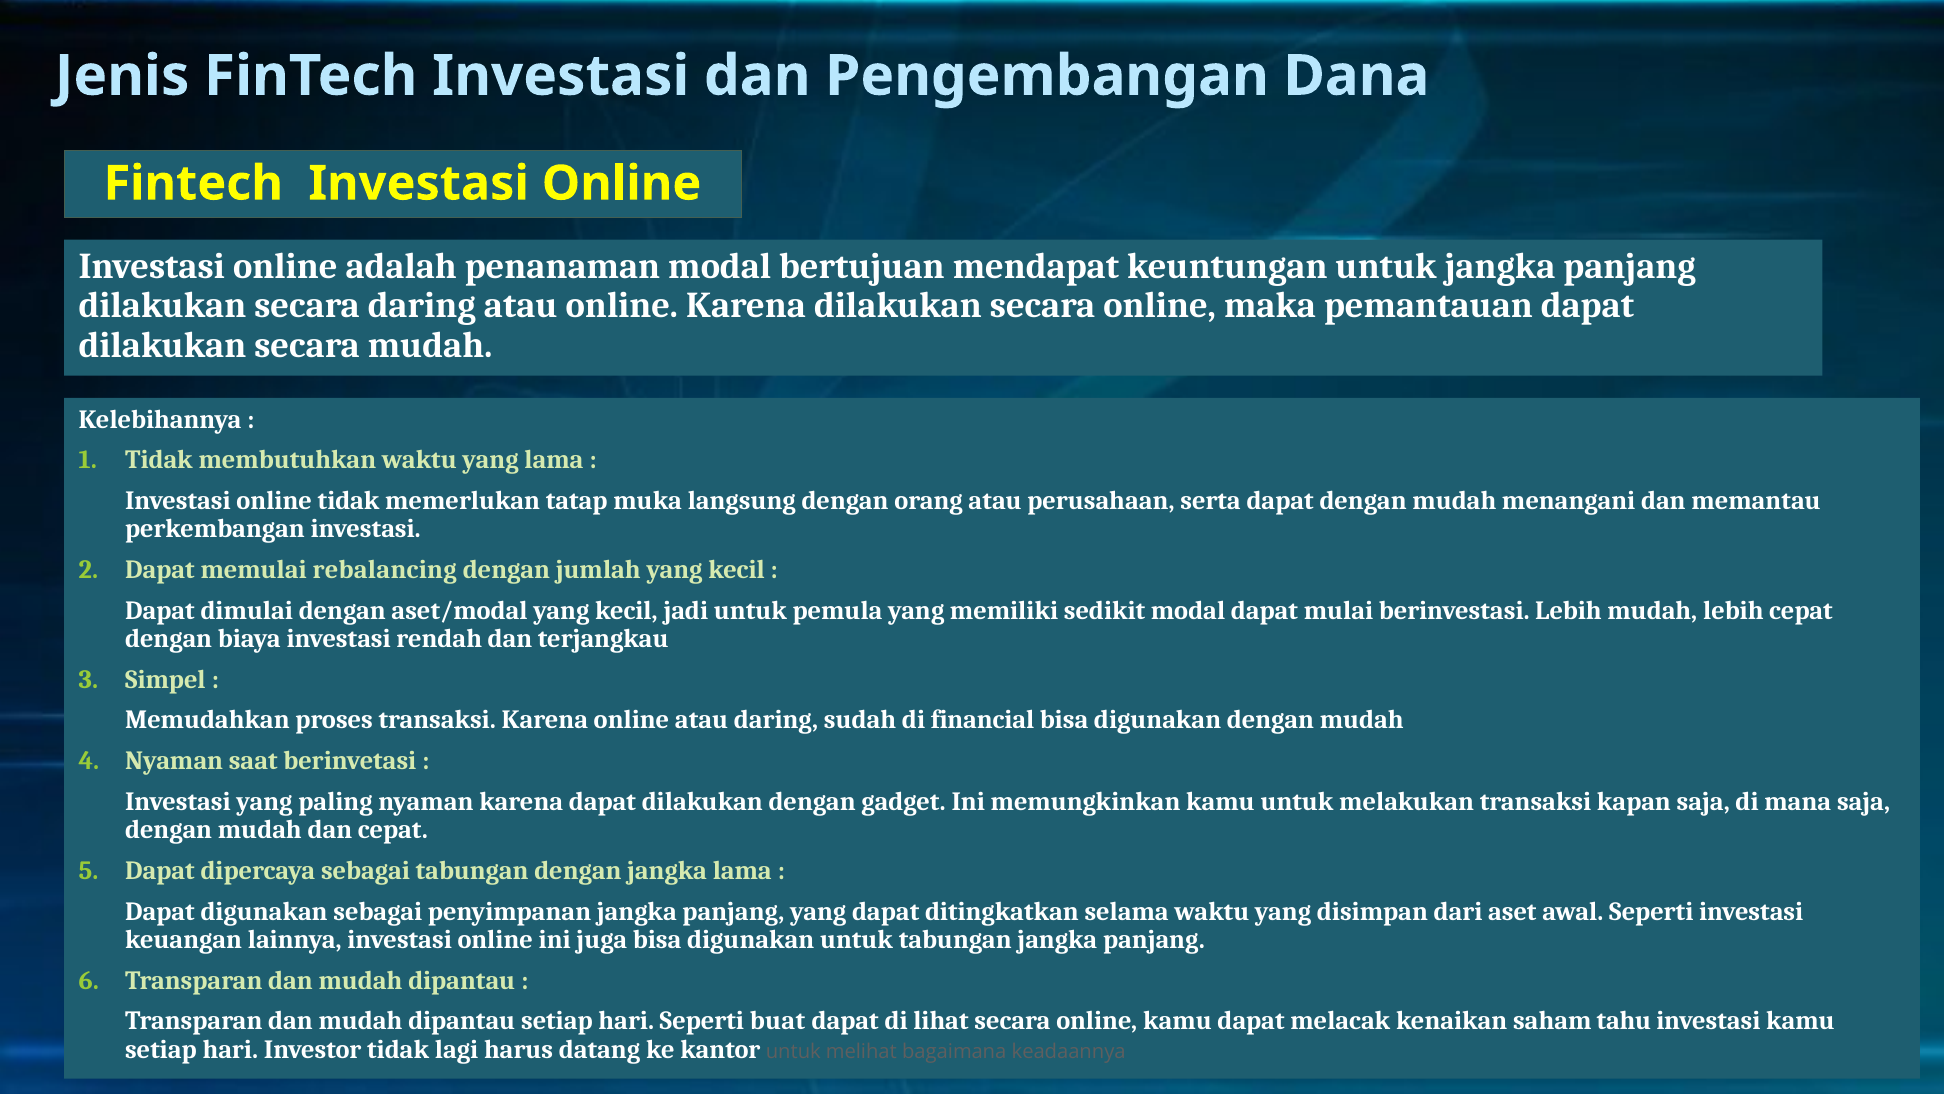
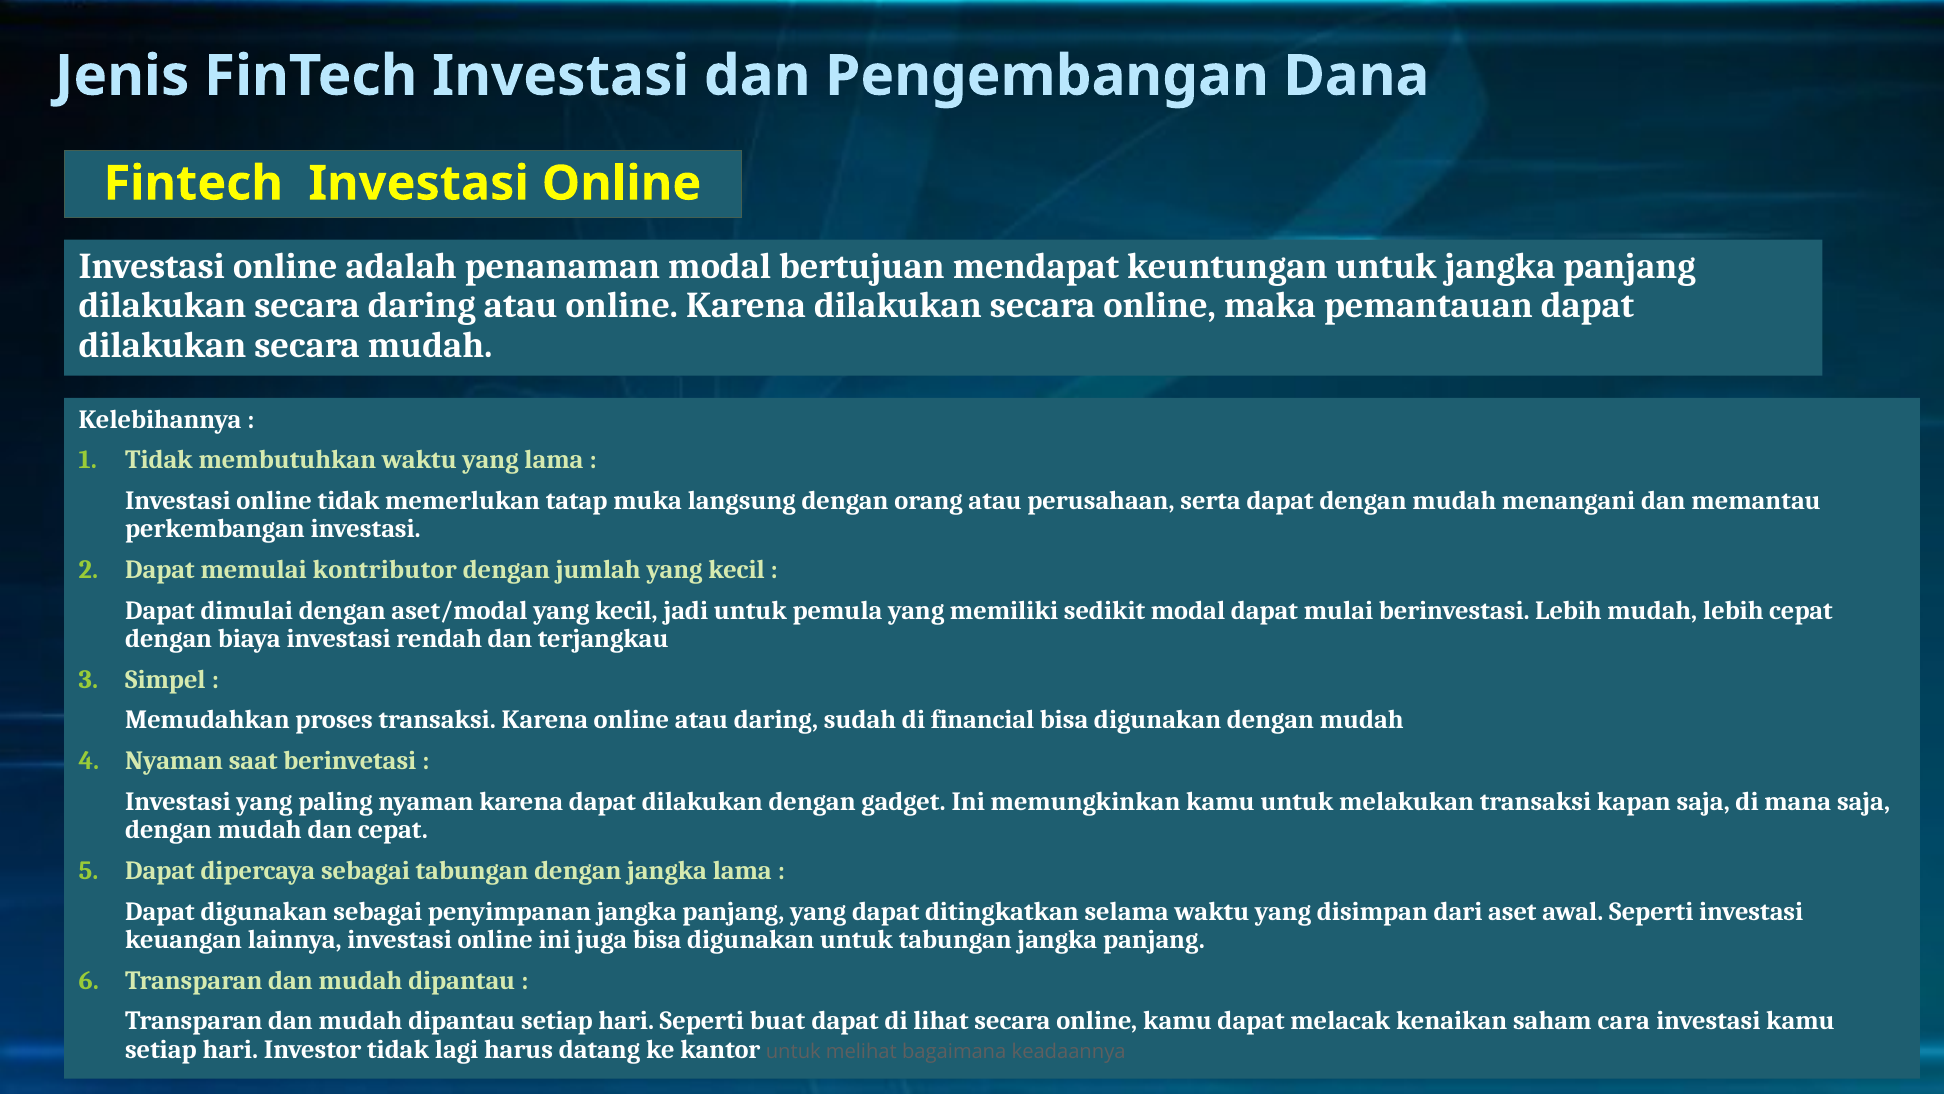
rebalancing: rebalancing -> kontributor (385, 570)
tahu: tahu -> cara (1624, 1021)
